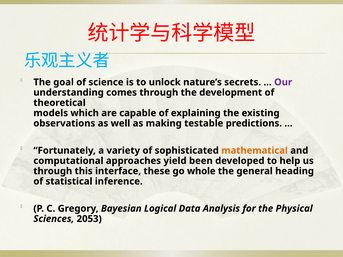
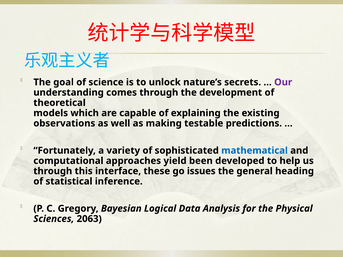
mathematical colour: orange -> blue (255, 151)
whole: whole -> issues (201, 171)
2053: 2053 -> 2063 (89, 219)
